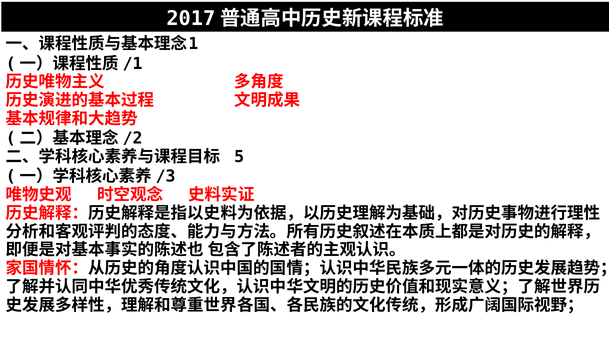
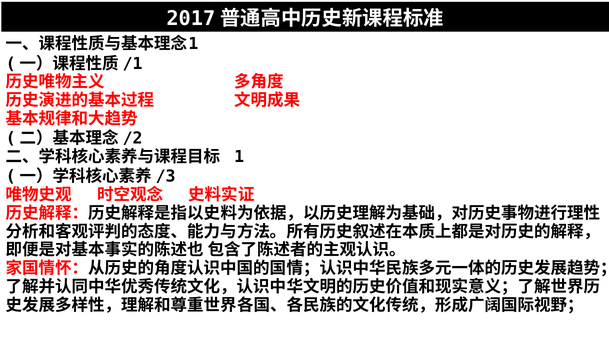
5: 5 -> 1 (239, 157)
